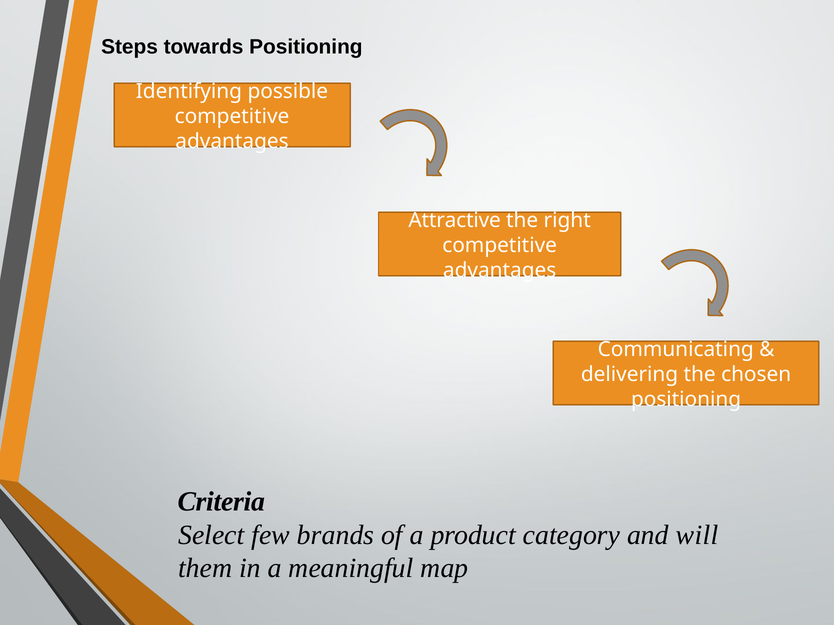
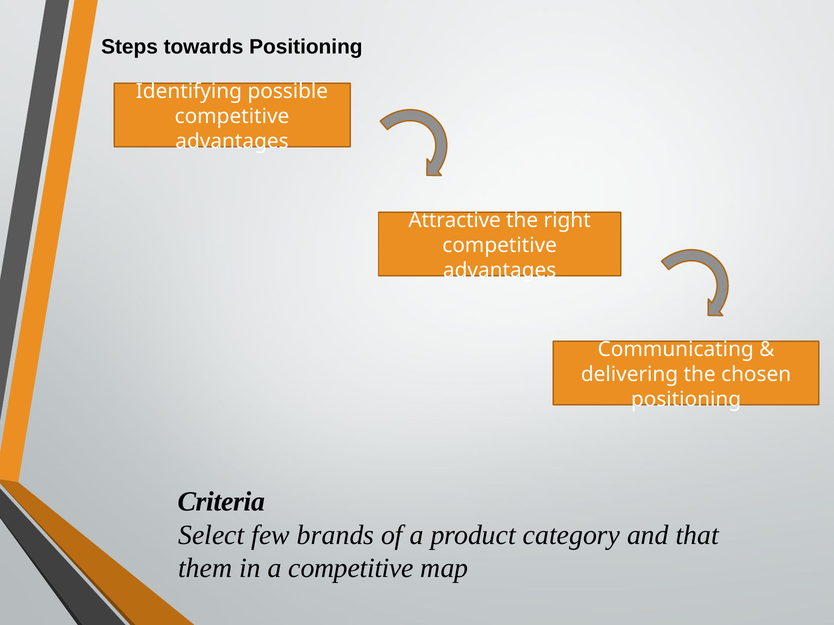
will: will -> that (697, 535)
a meaningful: meaningful -> competitive (351, 569)
